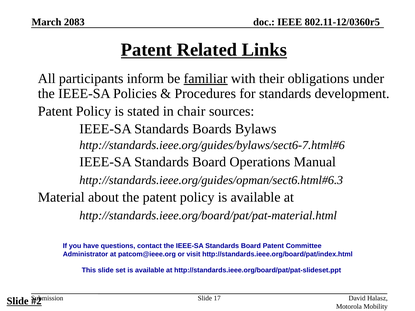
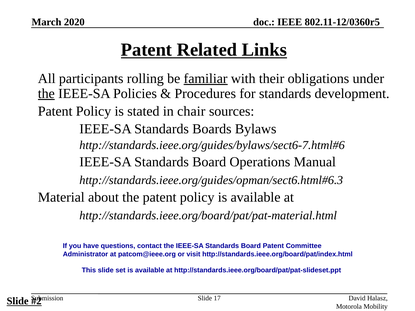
2083: 2083 -> 2020 (74, 22)
inform: inform -> rolling (145, 79)
the underline: none -> present (46, 94)
